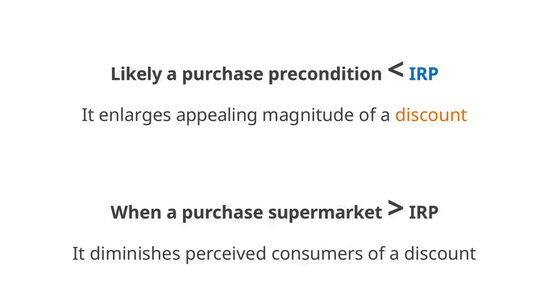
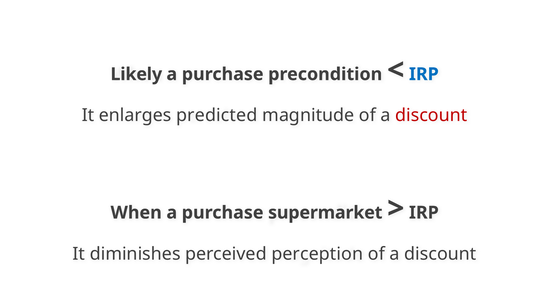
appealing: appealing -> predicted (217, 116)
discount colour: orange -> red (431, 116)
consumers: consumers -> perception (317, 254)
